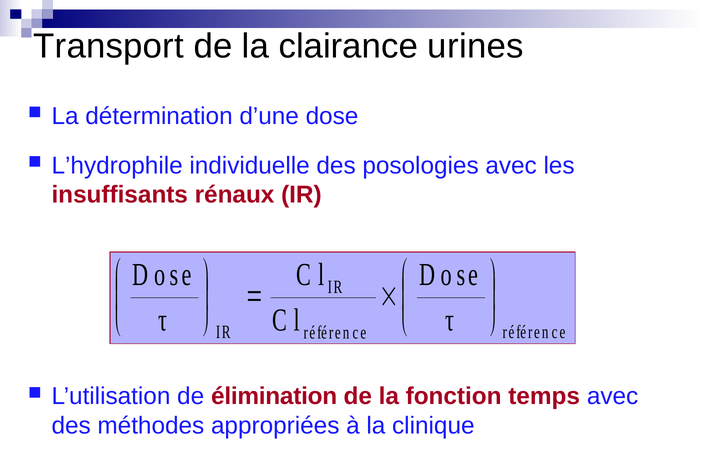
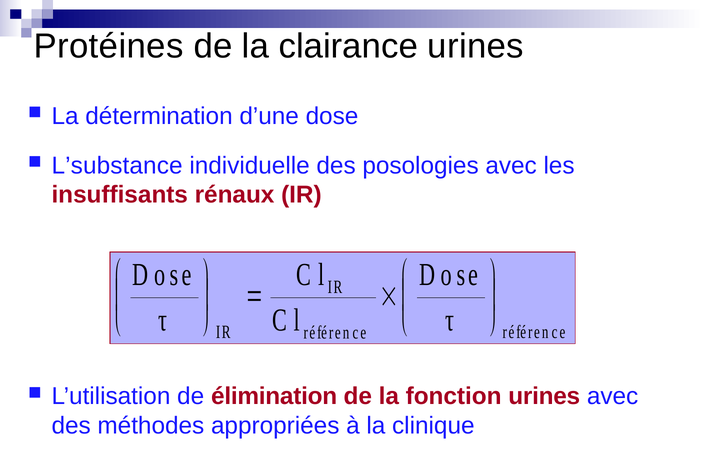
Transport: Transport -> Protéines (109, 46)
L’hydrophile: L’hydrophile -> L’substance (117, 166)
fonction temps: temps -> urines (544, 396)
